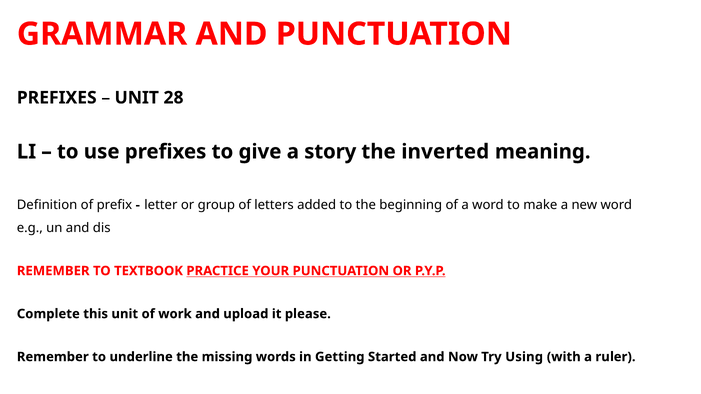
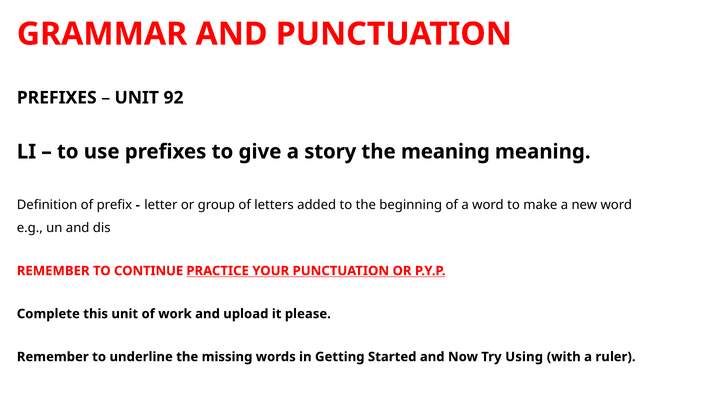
28: 28 -> 92 (174, 98)
the inverted: inverted -> meaning (445, 152)
TEXTBOOK: TEXTBOOK -> CONTINUE (149, 271)
